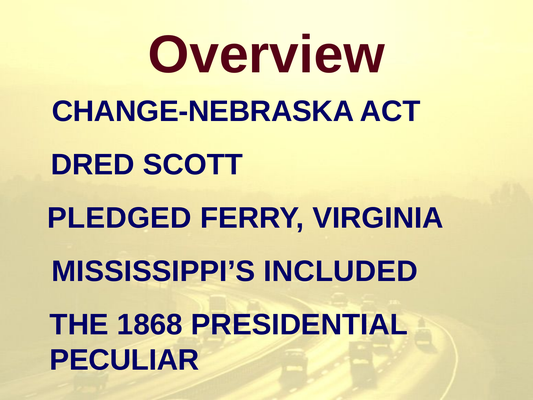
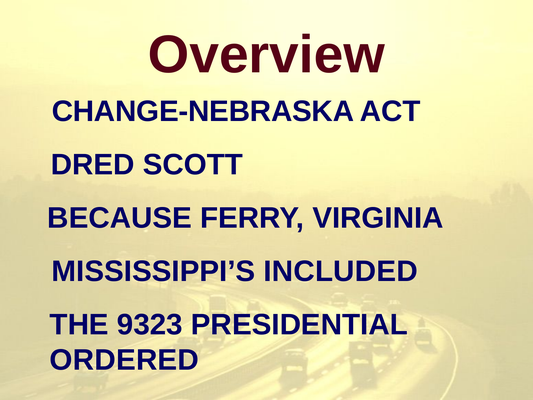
PLEDGED: PLEDGED -> BECAUSE (120, 218)
1868: 1868 -> 9323 (150, 324)
PECULIAR: PECULIAR -> ORDERED (124, 360)
